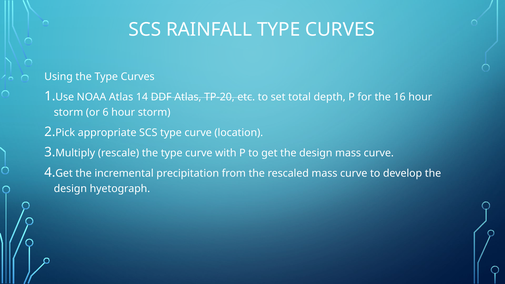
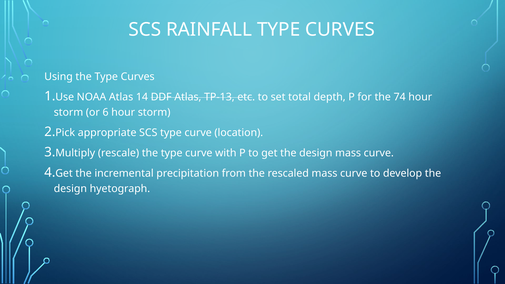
TP-20: TP-20 -> TP-13 (219, 97)
16: 16 -> 74 (400, 97)
